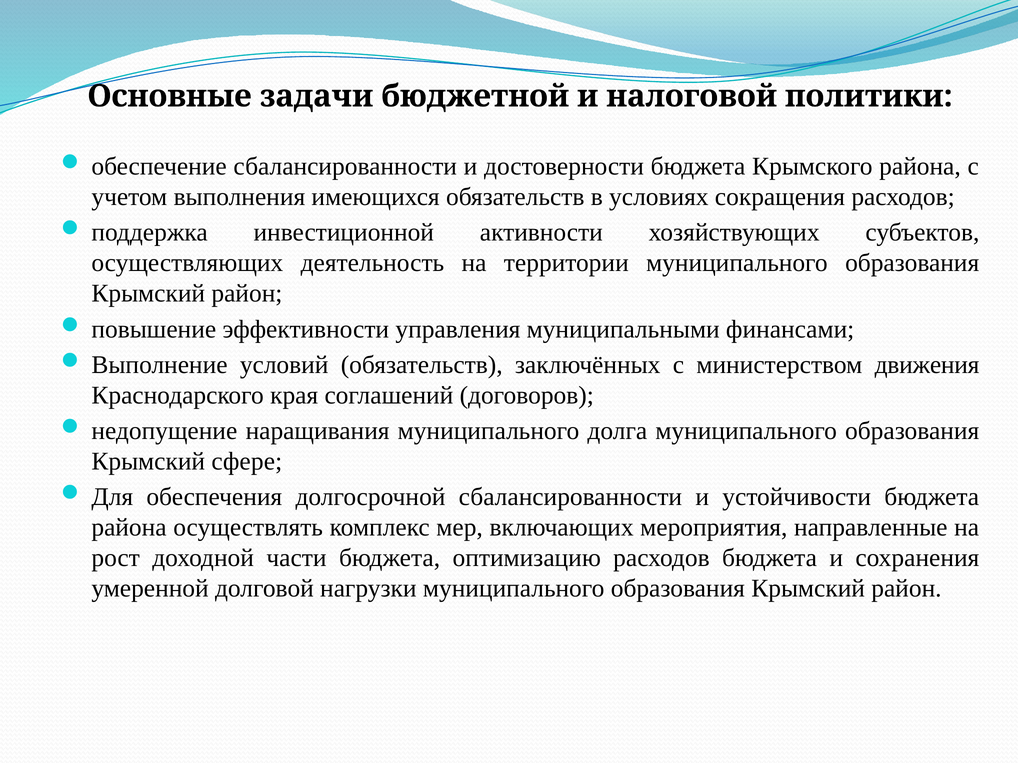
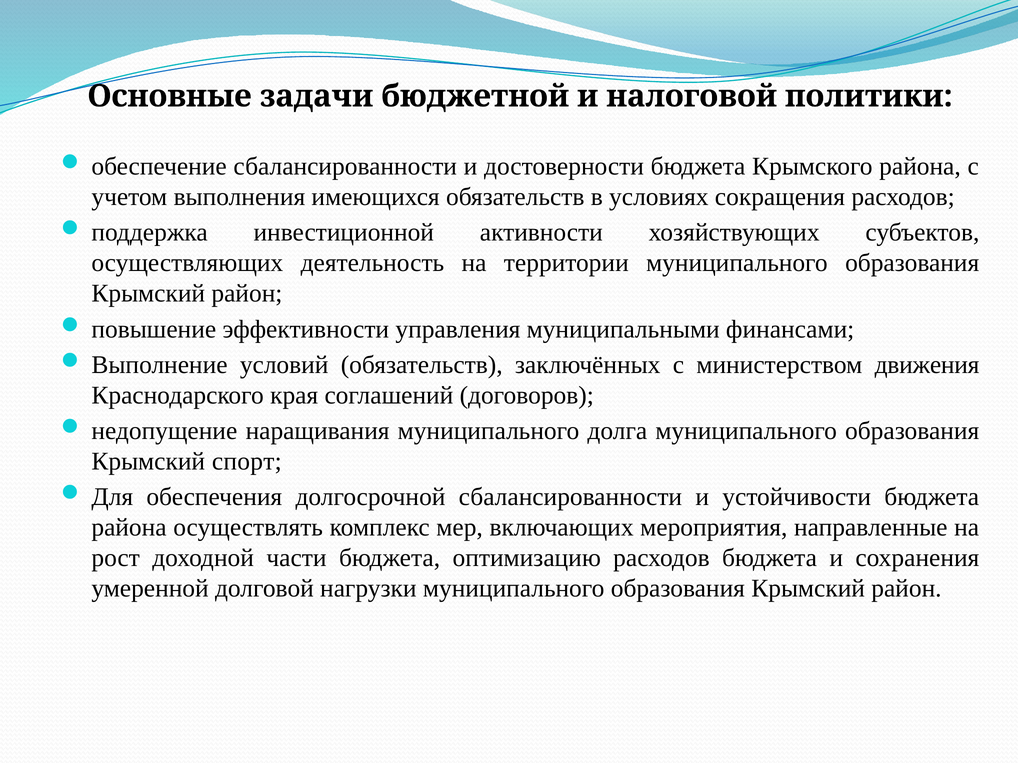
сфере: сфере -> спорт (247, 462)
